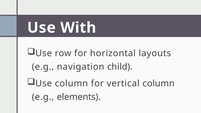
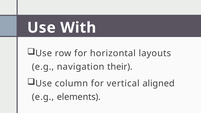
child: child -> their (120, 67)
vertical column: column -> aligned (159, 83)
